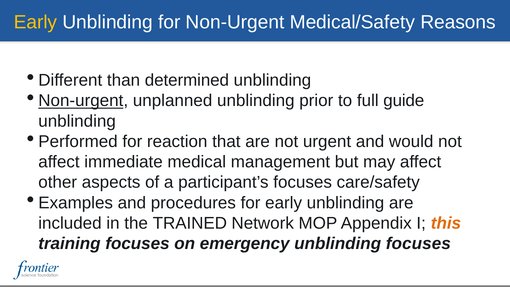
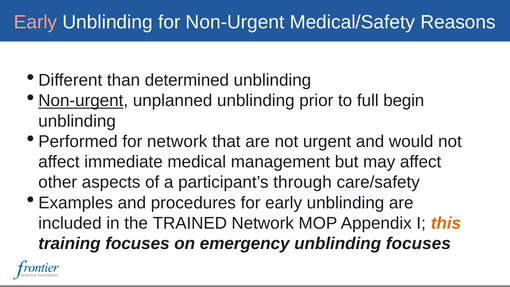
Early colour: yellow -> pink (35, 22)
guide: guide -> begin (404, 101)
for reaction: reaction -> network (177, 141)
participant’s focuses: focuses -> through (303, 182)
